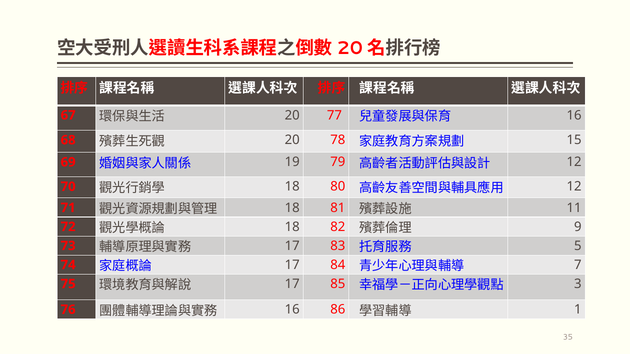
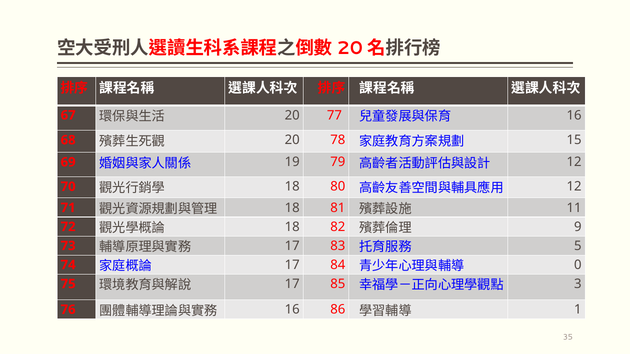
7: 7 -> 0 (578, 265)
